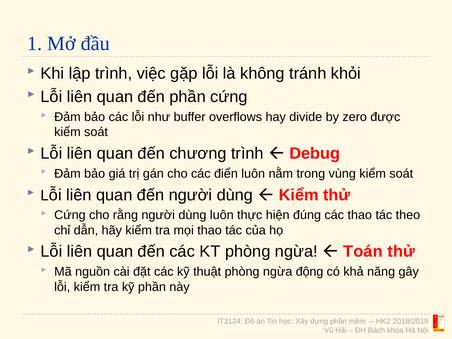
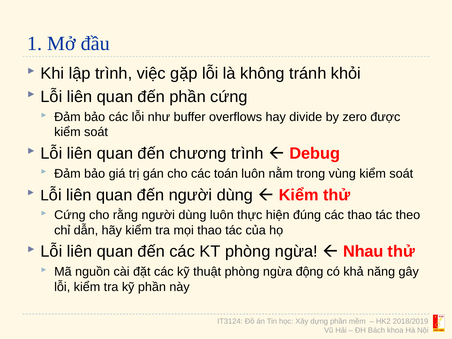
điển: điển -> toán (226, 174)
Toán: Toán -> Nhau (363, 252)
